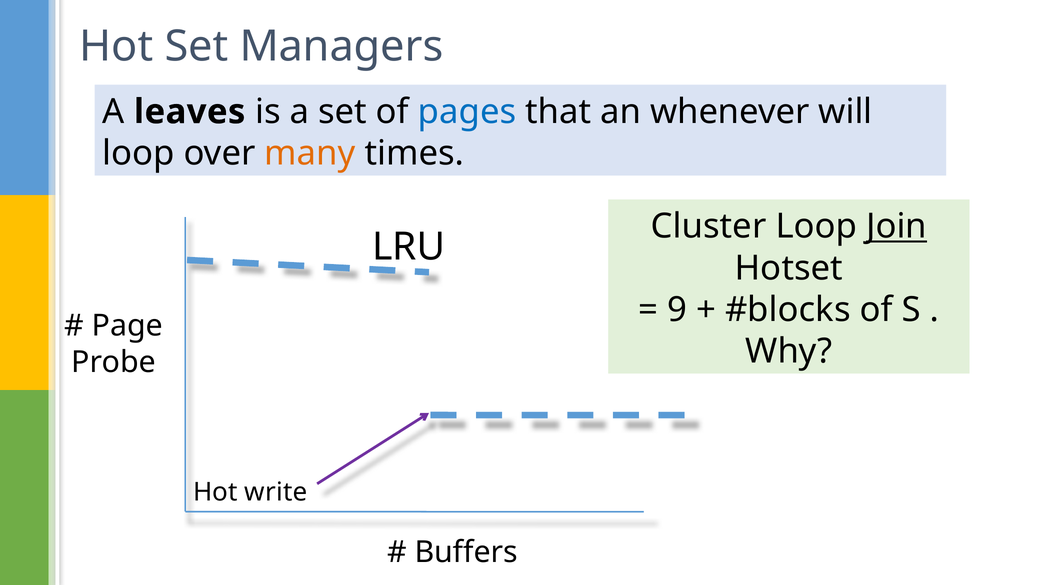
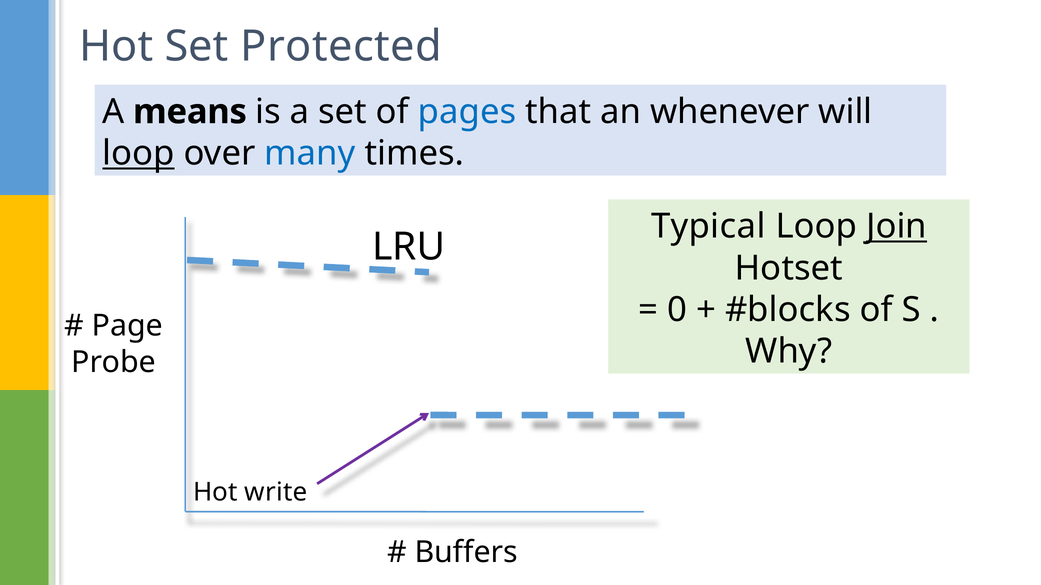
Managers: Managers -> Protected (341, 46)
leaves: leaves -> means (190, 112)
loop underline: none -> present (138, 154)
many colour: orange -> blue (310, 154)
Cluster: Cluster -> Typical (708, 227)
9: 9 -> 0 (677, 310)
